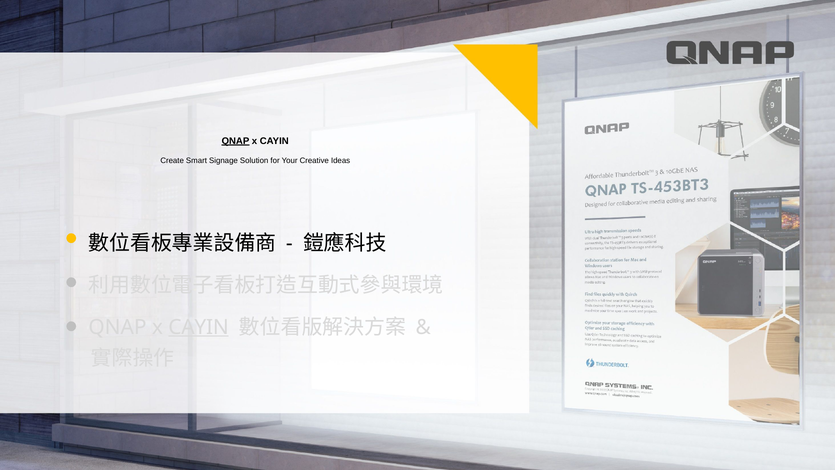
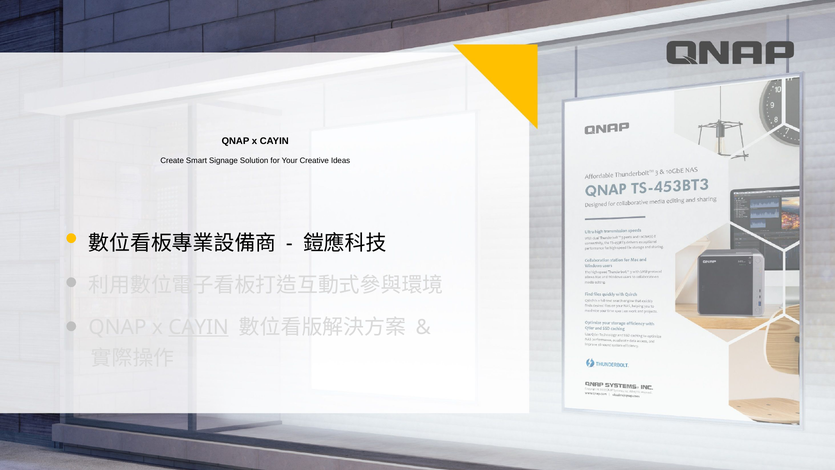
QNAP underline: present -> none (235, 141)
